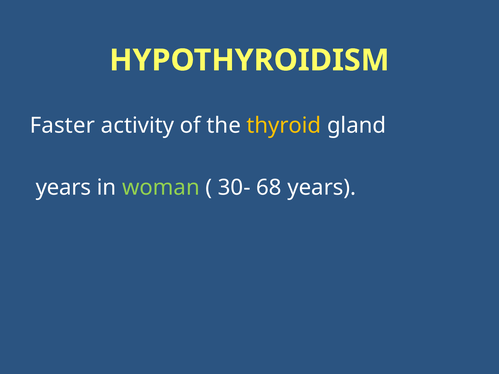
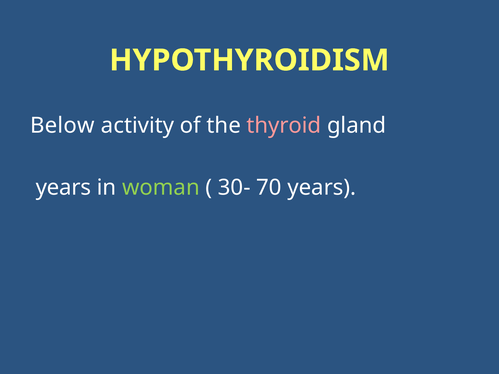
Faster: Faster -> Below (62, 125)
thyroid colour: yellow -> pink (284, 125)
68: 68 -> 70 (269, 188)
